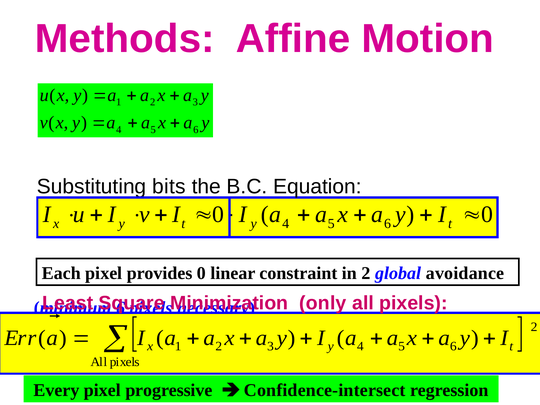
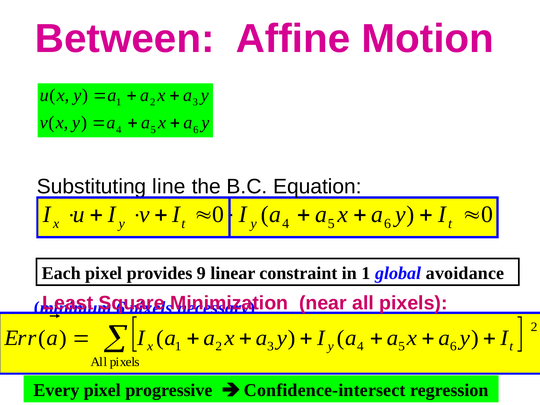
Methods: Methods -> Between (125, 39)
bits: bits -> line (169, 186)
provides 0: 0 -> 9 (201, 273)
in 2: 2 -> 1 (366, 273)
only: only -> near (323, 303)
